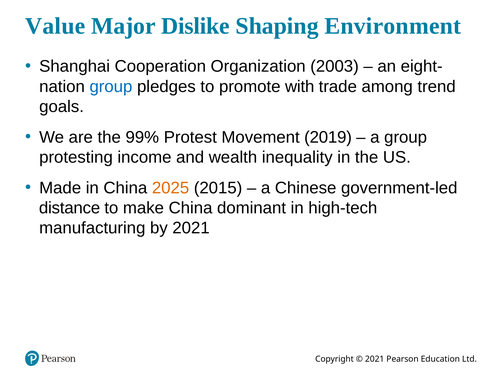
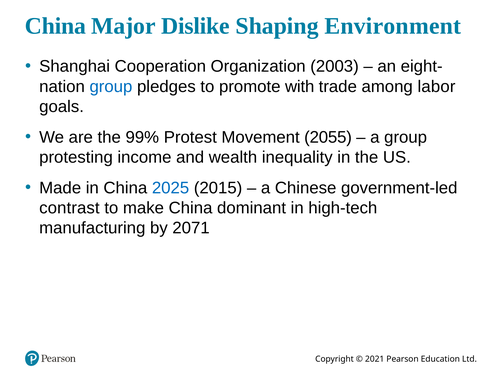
Value: Value -> China (56, 26)
trend: trend -> labor (436, 87)
2019: 2019 -> 2055 (328, 137)
2025 colour: orange -> blue (171, 188)
distance: distance -> contrast (69, 208)
by 2021: 2021 -> 2071 (191, 228)
